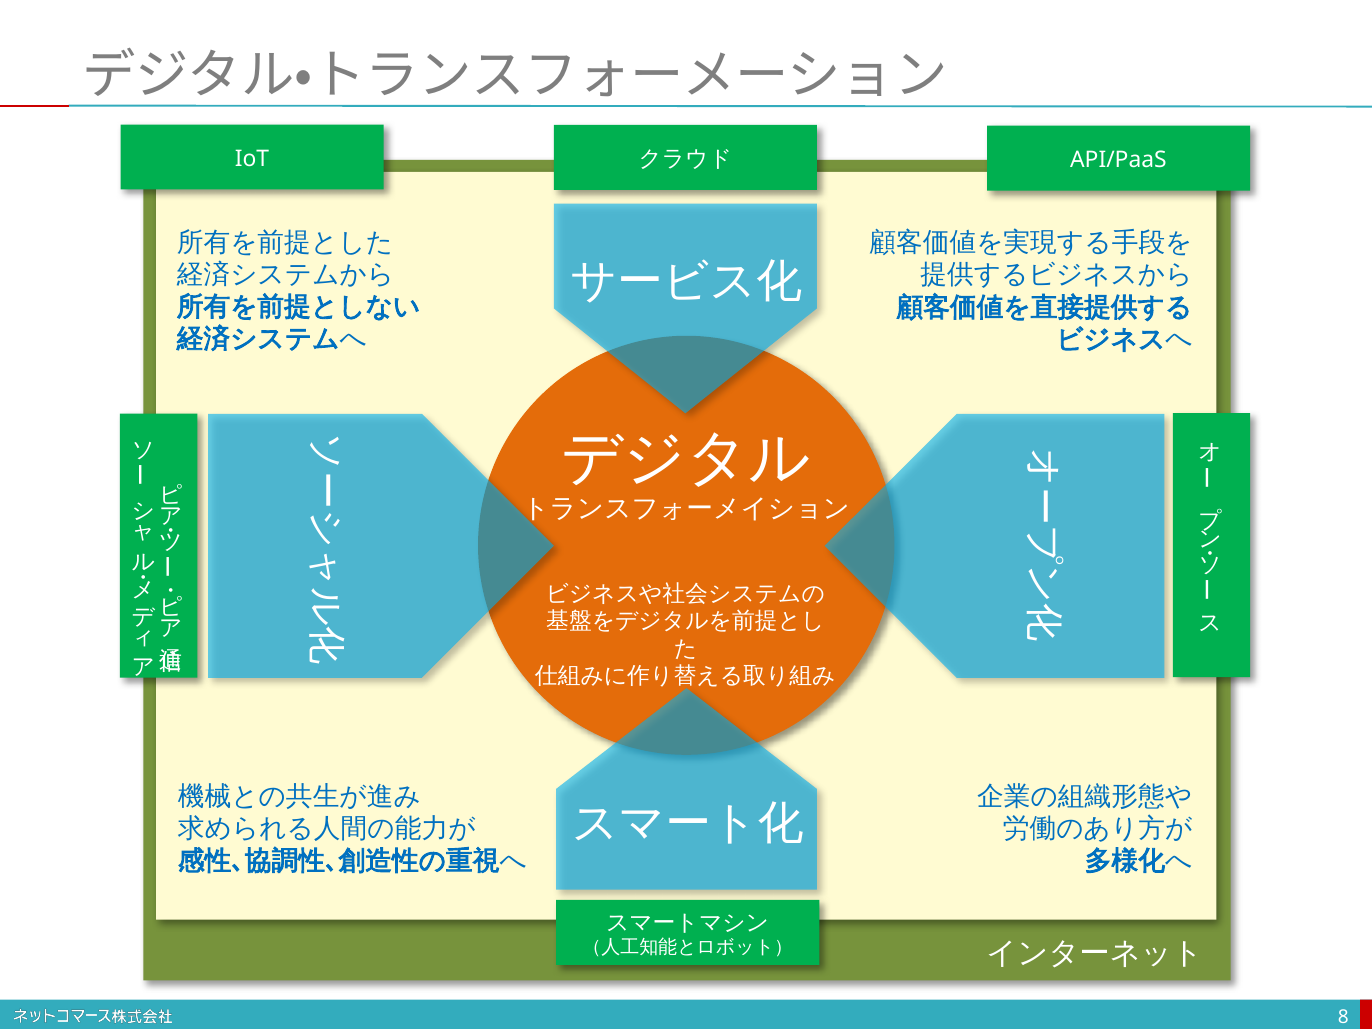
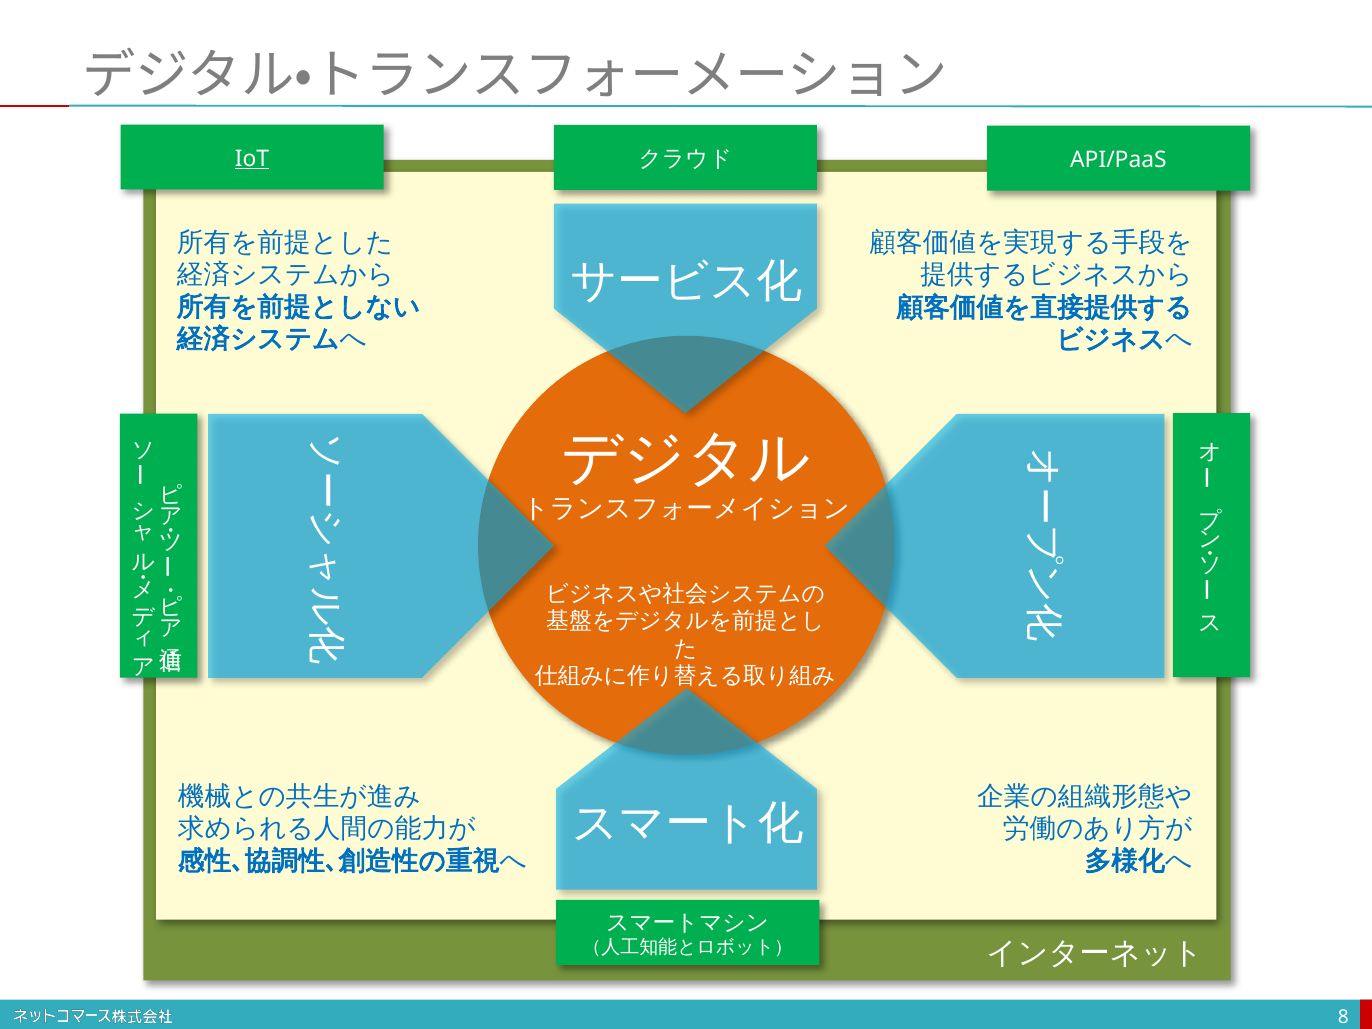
IoT underline: none -> present (252, 159)
